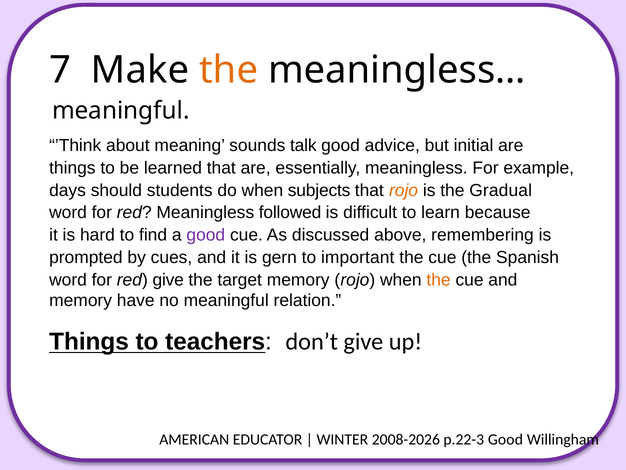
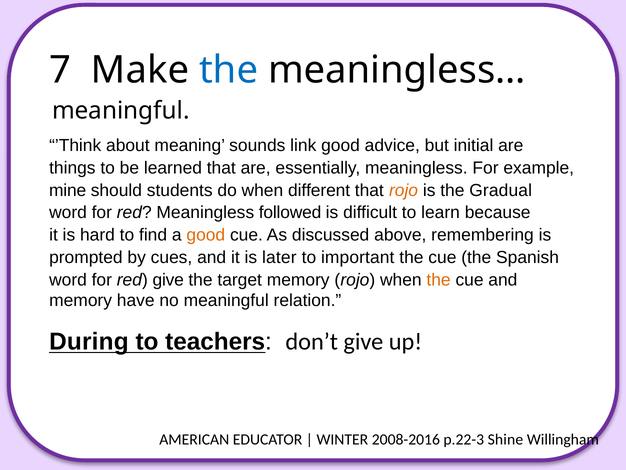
the colour: orange -> blue (229, 70)
talk: talk -> link (303, 145)
days: days -> mine (68, 190)
subjects: subjects -> different (319, 190)
good colour: purple -> orange (206, 235)
gern: gern -> later (279, 257)
Things: Things -> During (89, 341)
2008-2026: 2008-2026 -> 2008-2016 (406, 439)
p.22-3 Good: Good -> Shine (505, 439)
